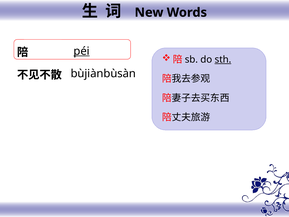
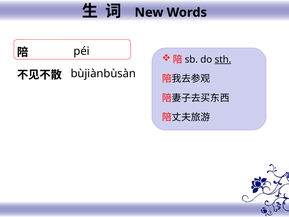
péi underline: present -> none (82, 51)
